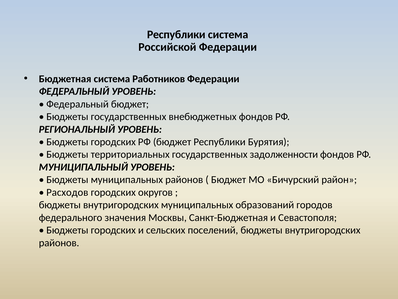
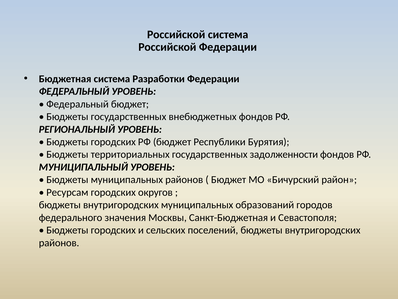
Республики: Республики -> Российской (176, 34)
Работников: Работников -> Разработки (159, 79)
Расходов: Расходов -> Ресурсам (67, 192)
